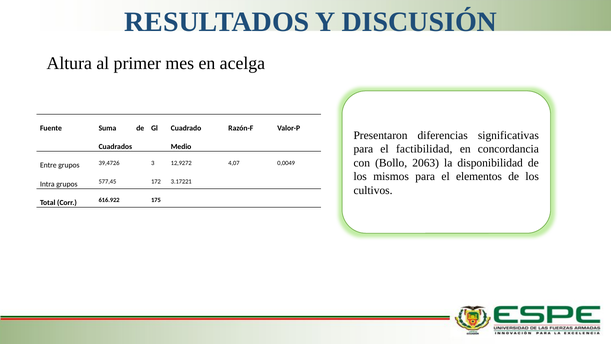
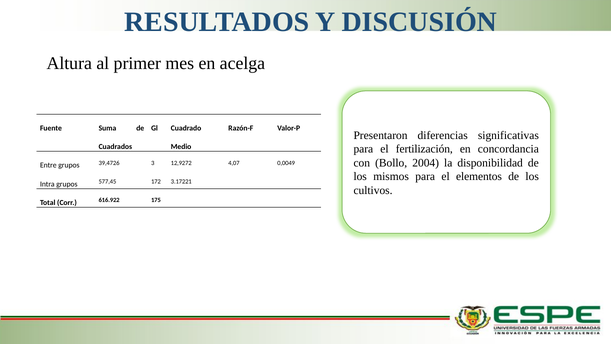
factibilidad: factibilidad -> fertilización (424, 149)
2063: 2063 -> 2004 (426, 163)
